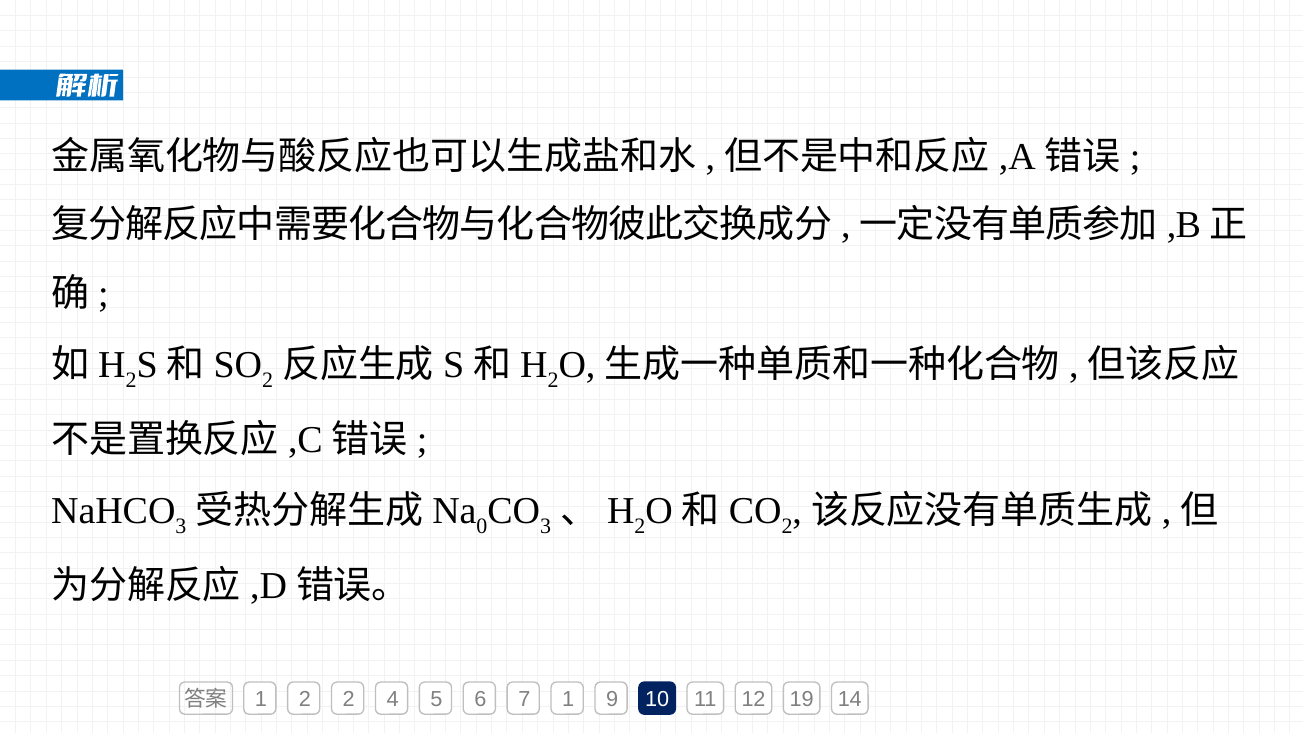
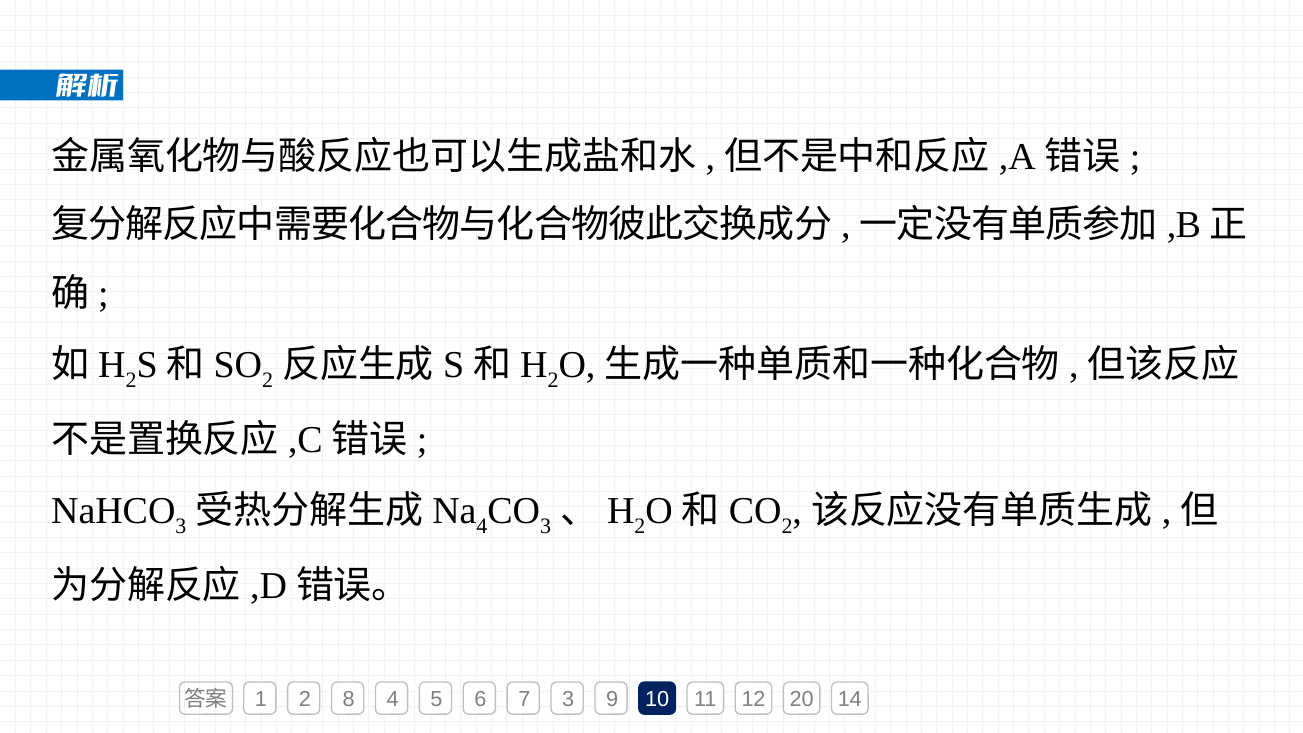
0: 0 -> 4 (482, 526)
2 2: 2 -> 8 (349, 700)
7 1: 1 -> 3 (568, 700)
19: 19 -> 20 (802, 700)
